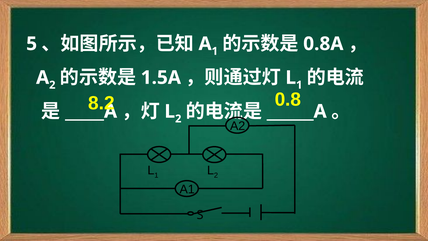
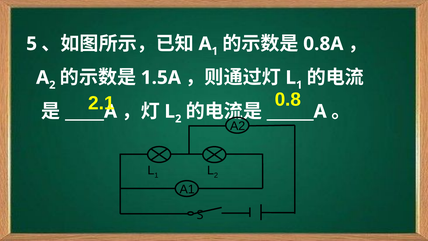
8.2: 8.2 -> 2.1 (101, 103)
